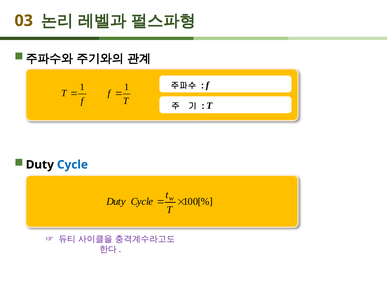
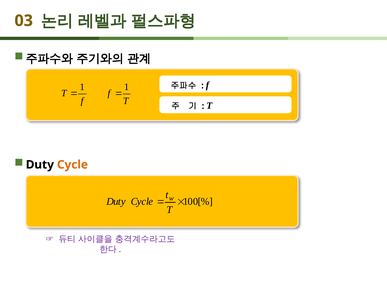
Cycle colour: blue -> orange (72, 165)
